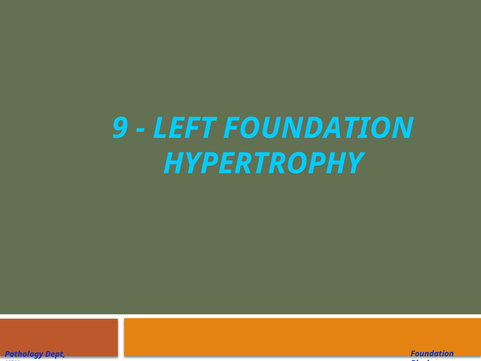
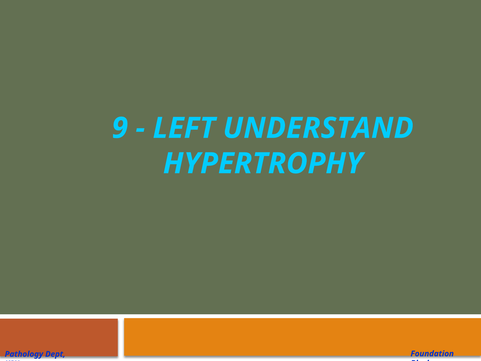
LEFT FOUNDATION: FOUNDATION -> UNDERSTAND (318, 128)
